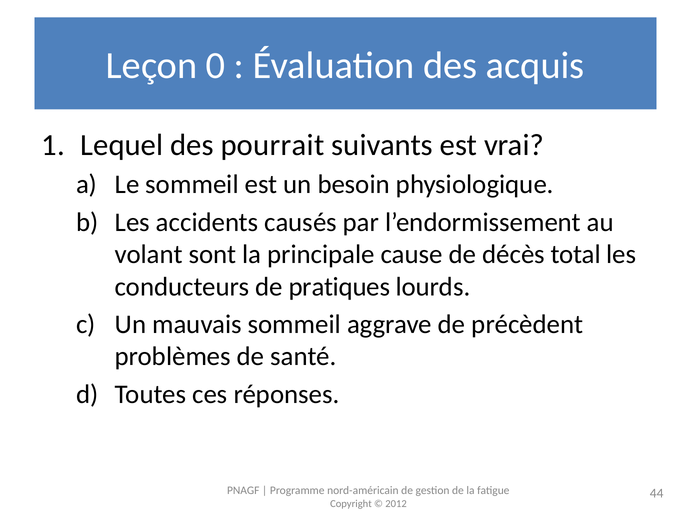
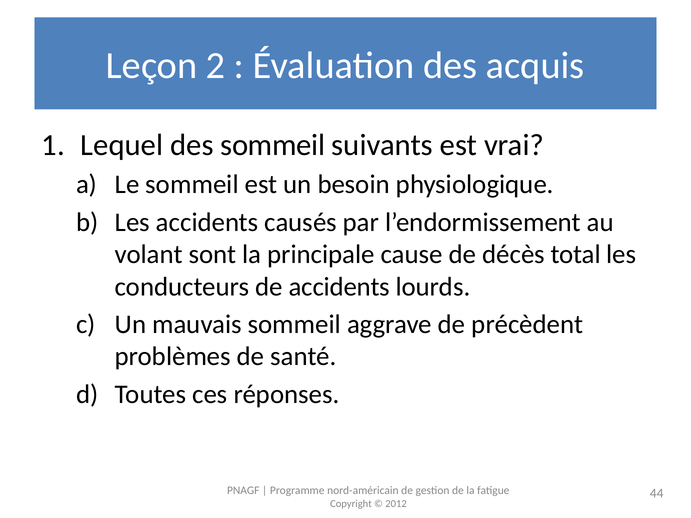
0: 0 -> 2 (216, 66)
des pourrait: pourrait -> sommeil (273, 145)
de pratiques: pratiques -> accidents (339, 287)
